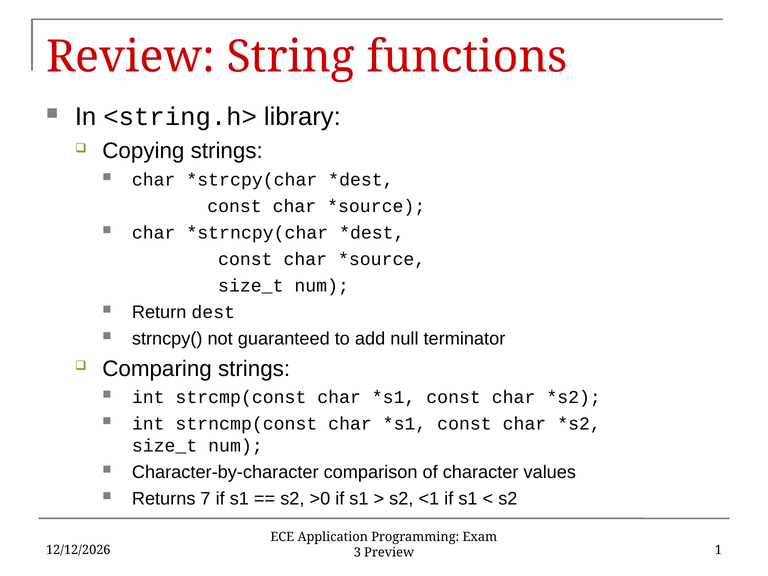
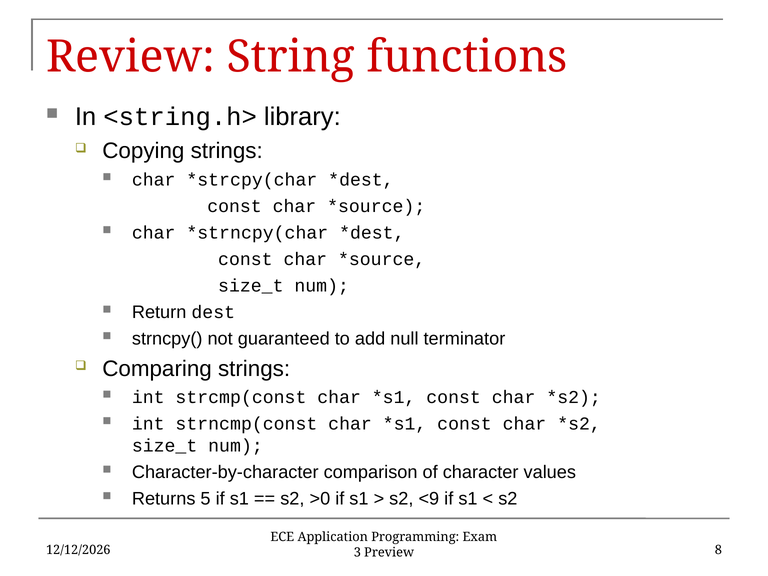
7: 7 -> 5 (206, 499)
<1: <1 -> <9 (429, 499)
1: 1 -> 8 (718, 550)
